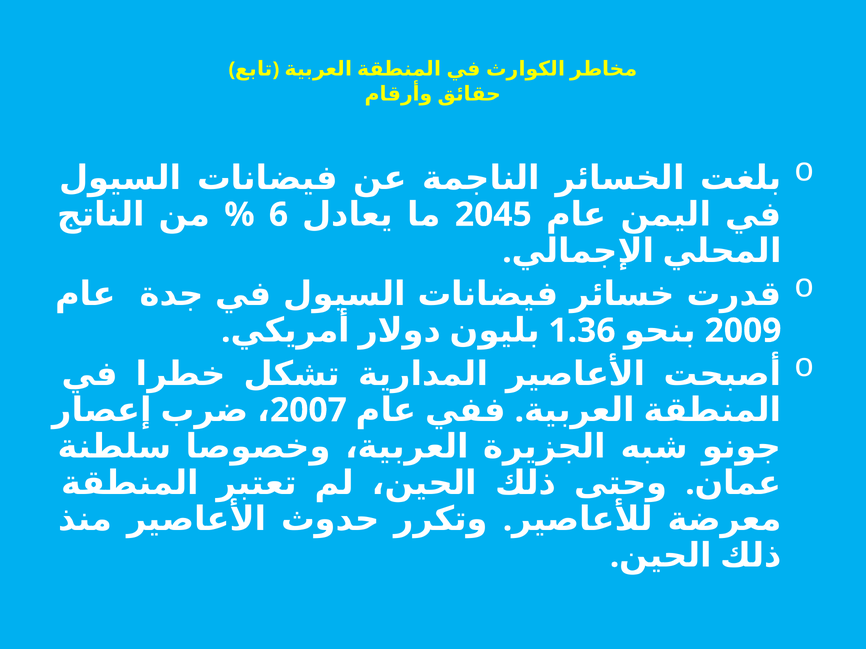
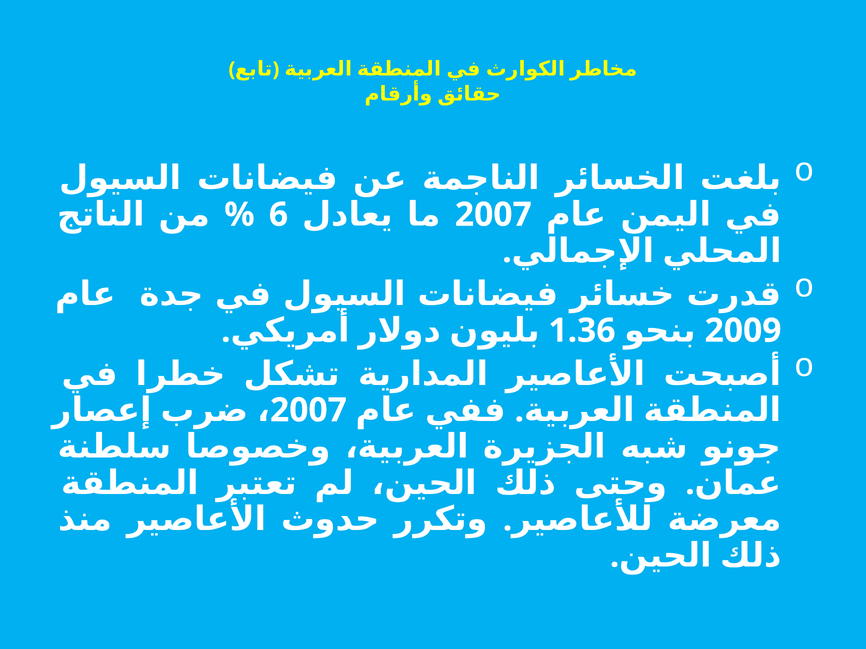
2045: 2045 -> 2007 (493, 215)
